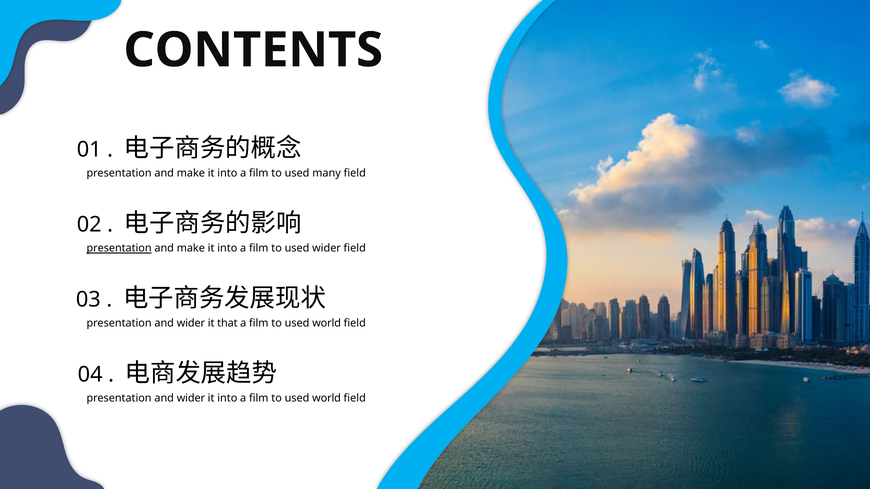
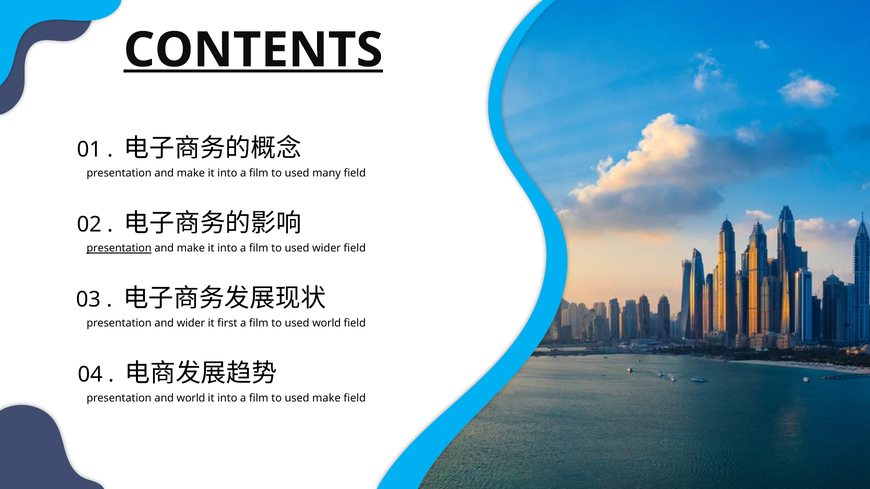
CONTENTS underline: none -> present (253, 50)
that: that -> first (227, 324)
wider: wider -> world (191, 399)
world: world -> make (326, 399)
